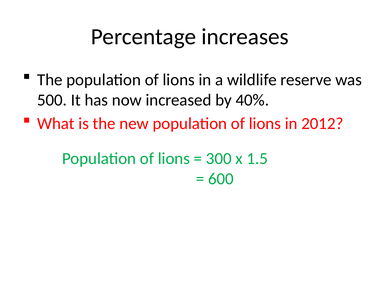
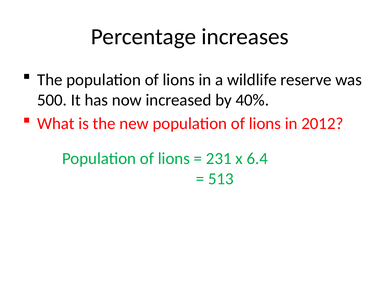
300: 300 -> 231 (219, 159)
1.5: 1.5 -> 6.4 (257, 159)
600: 600 -> 513 (221, 179)
